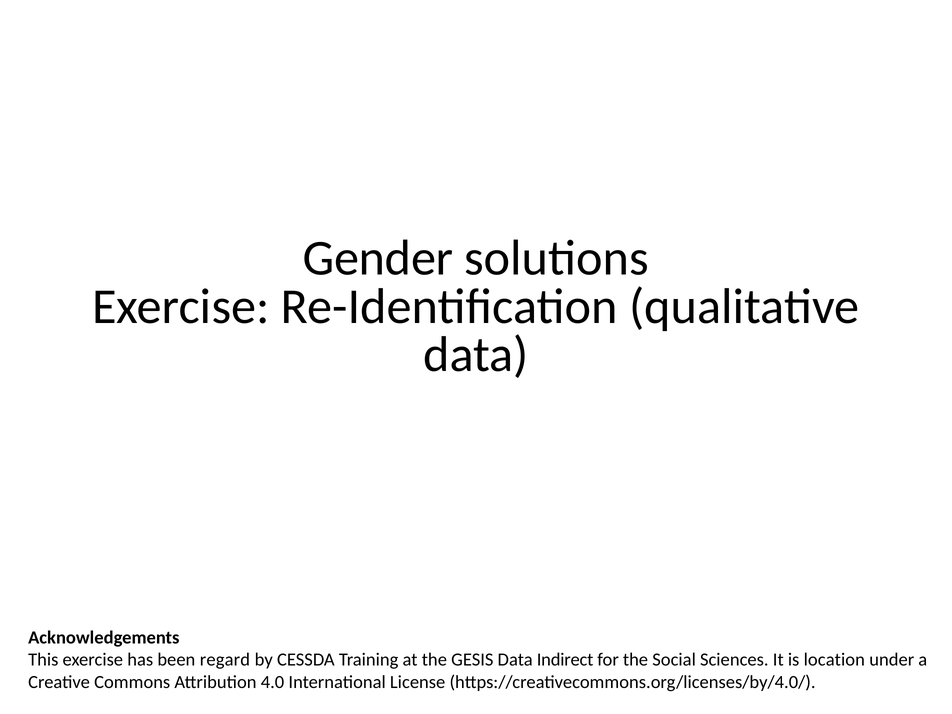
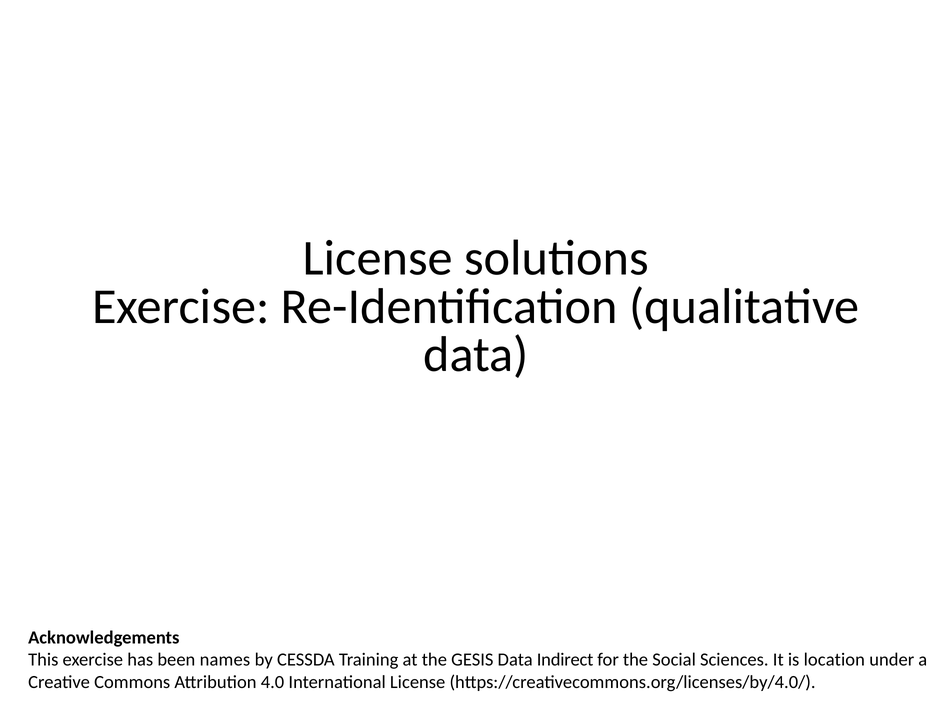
Gender: Gender -> License (378, 258)
regard: regard -> names (225, 660)
